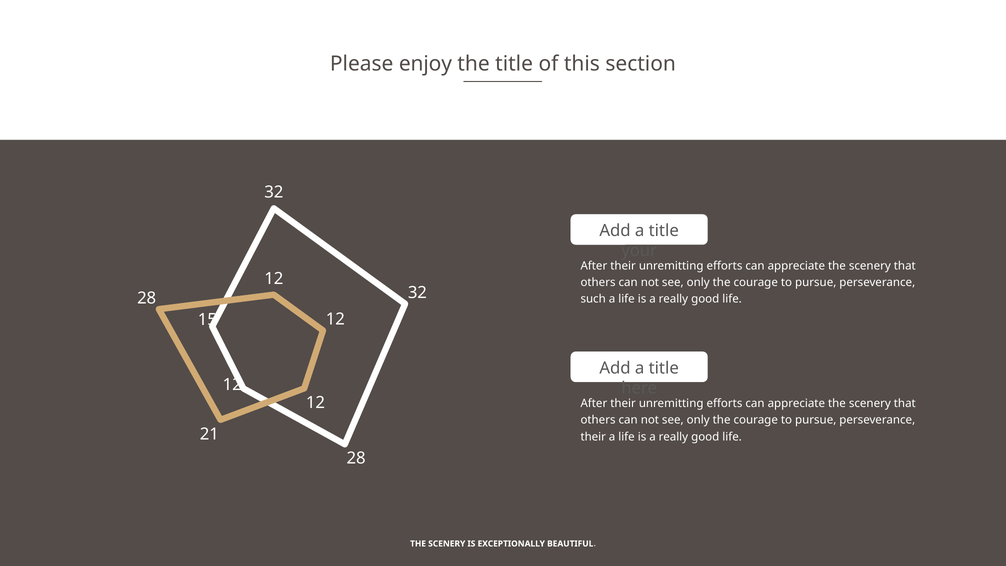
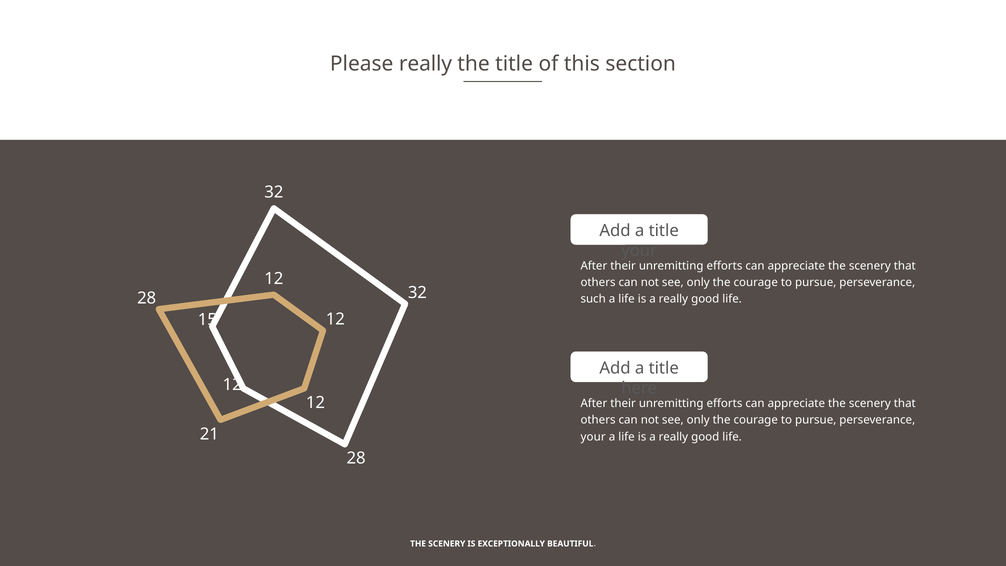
Please enjoy: enjoy -> really (425, 64)
their: their -> your (593, 437)
